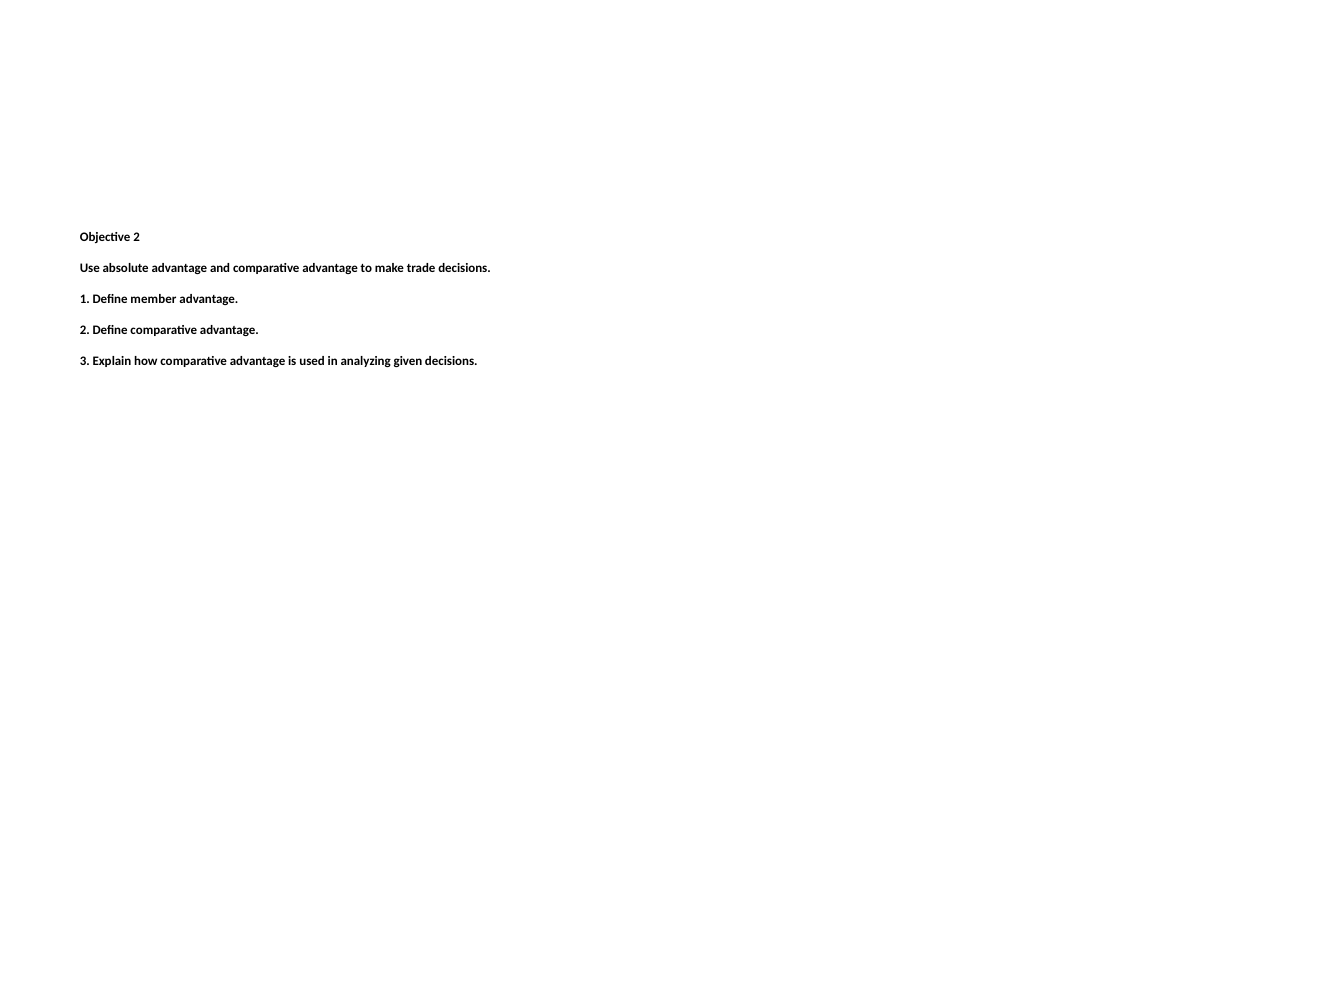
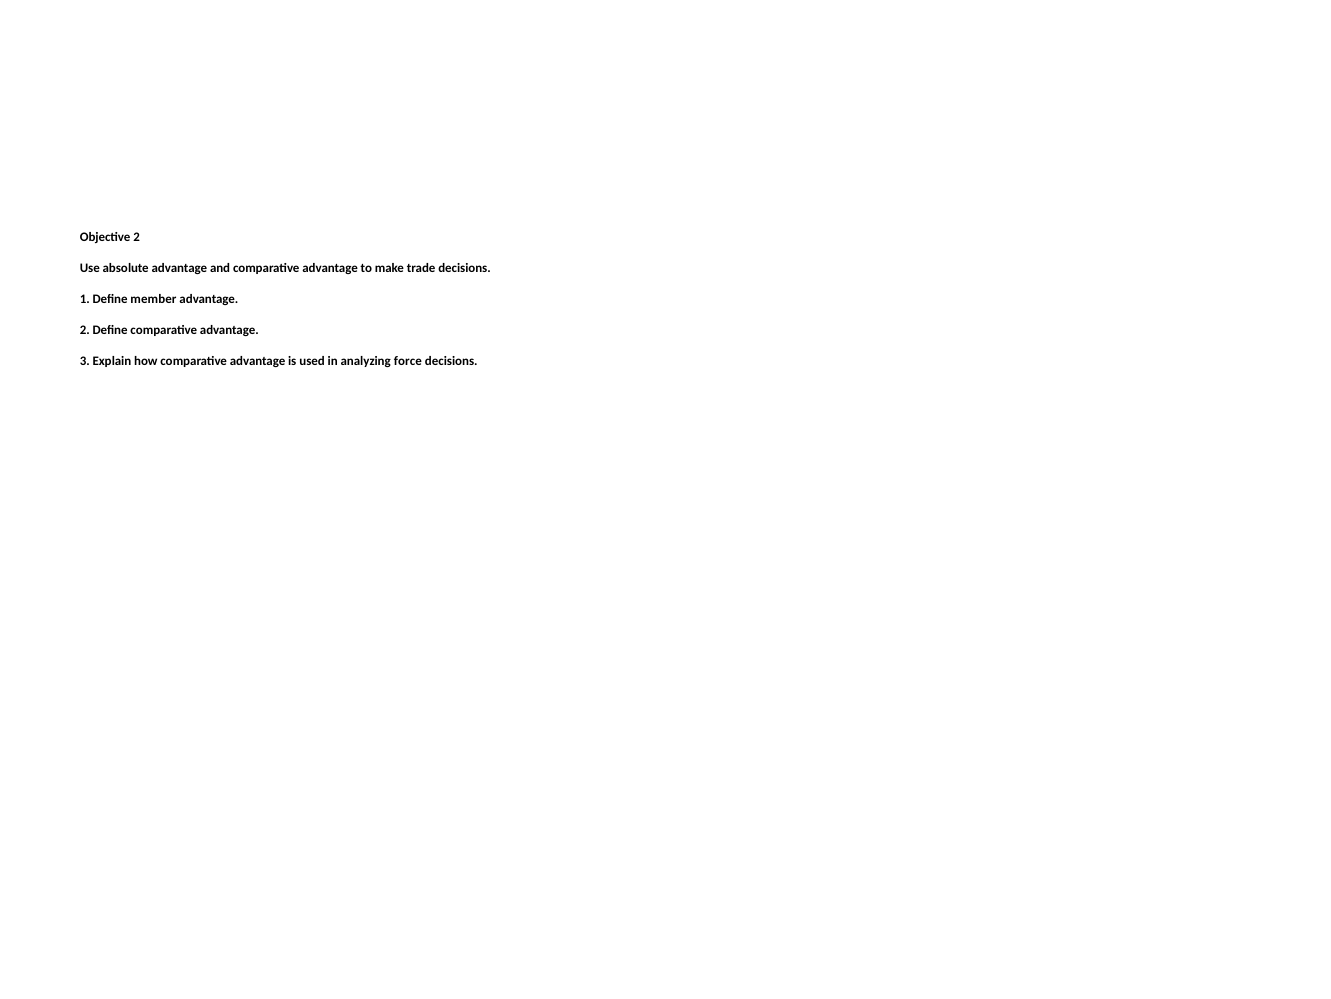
given: given -> force (408, 361)
